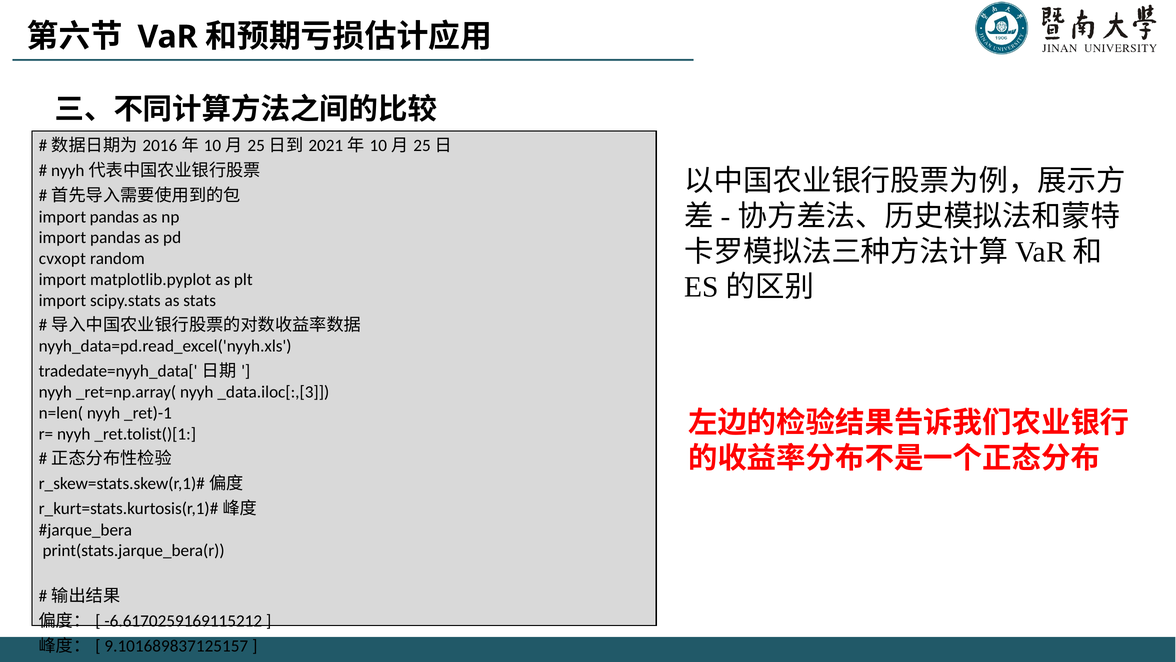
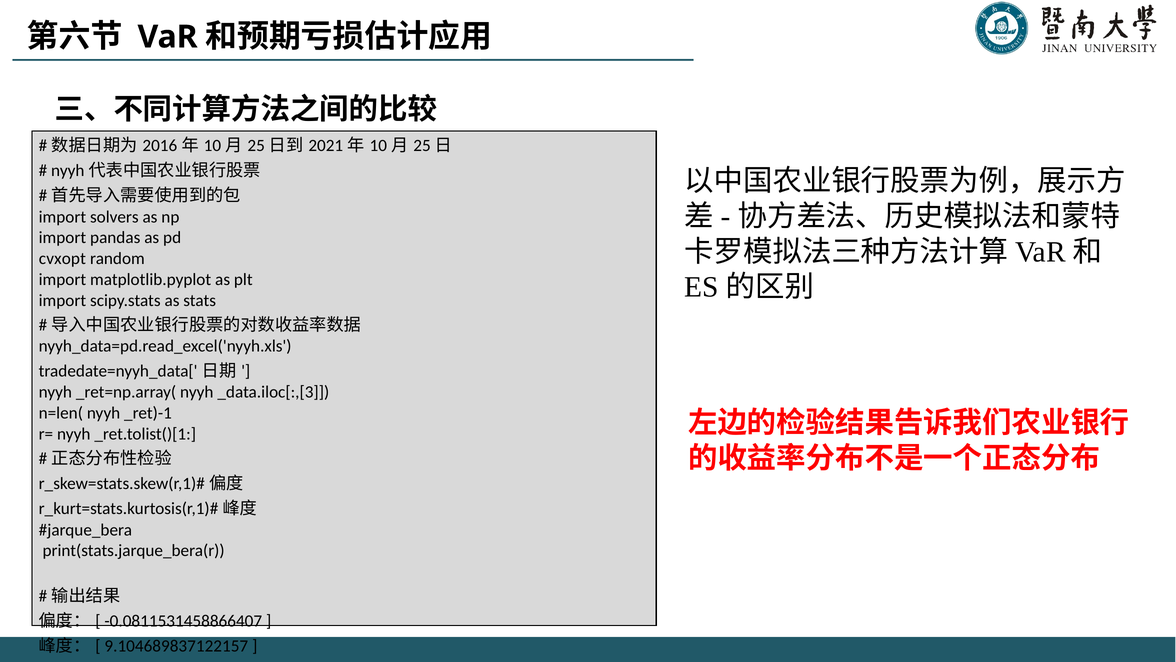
pandas: pandas -> solvers (114, 217)
-6.6170259169115212: -6.6170259169115212 -> -0.0811531458866407 (183, 621)
9.101689837125157: 9.101689837125157 -> 9.104689837122157 (176, 646)
